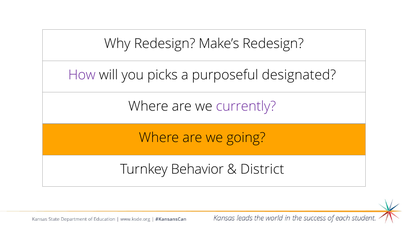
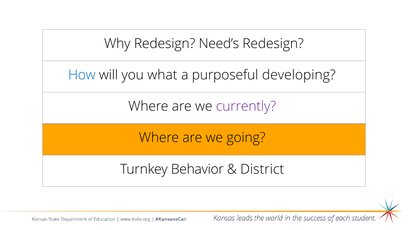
Make’s: Make’s -> Need’s (219, 44)
How colour: purple -> blue (82, 75)
picks: picks -> what (162, 75)
designated: designated -> developing (299, 75)
